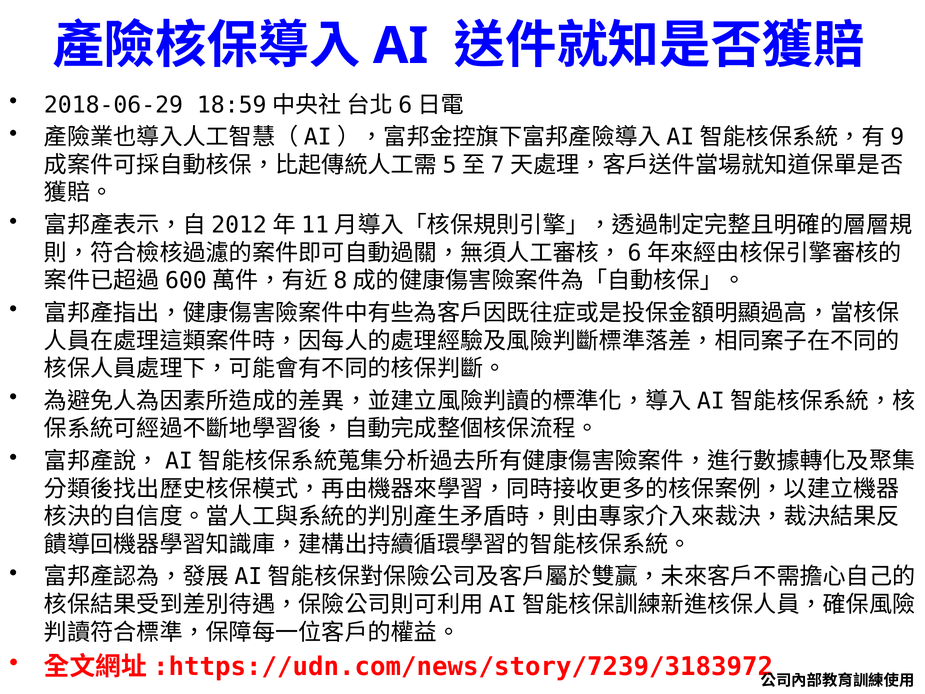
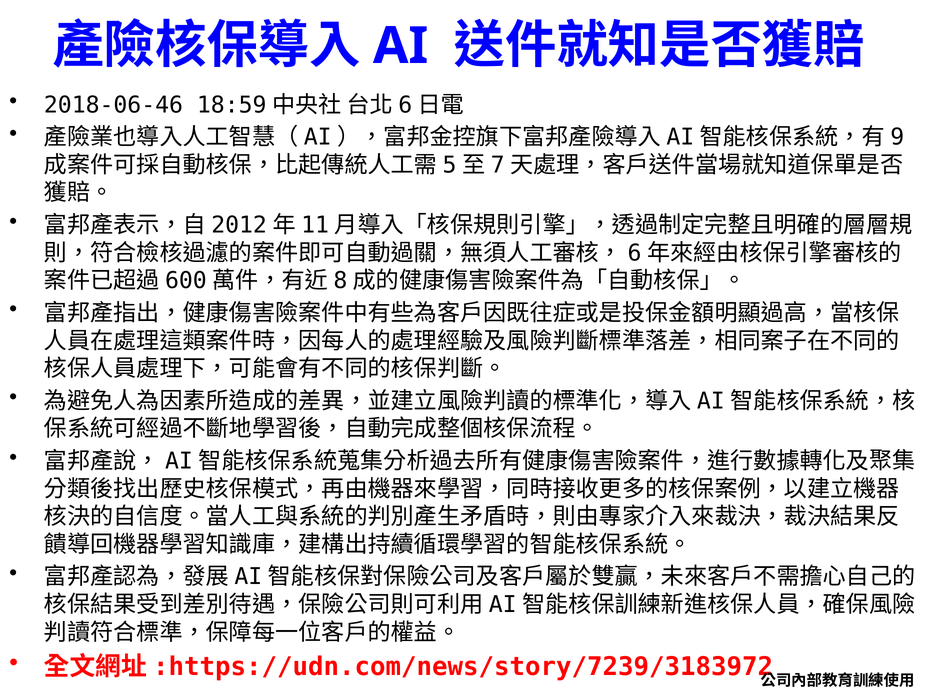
2018-06-29: 2018-06-29 -> 2018-06-46 (113, 105)
